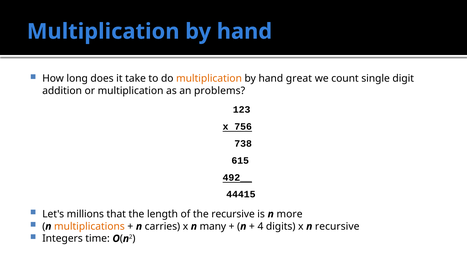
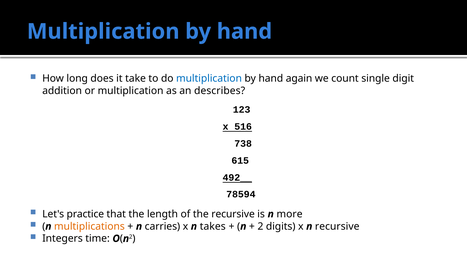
multiplication colour: orange -> blue (209, 78)
great: great -> again (299, 78)
problems: problems -> describes (220, 91)
756: 756 -> 516 (243, 126)
44415: 44415 -> 78594 (241, 194)
millions: millions -> practice (85, 214)
many: many -> takes (213, 226)
4: 4 -> 2 (260, 226)
